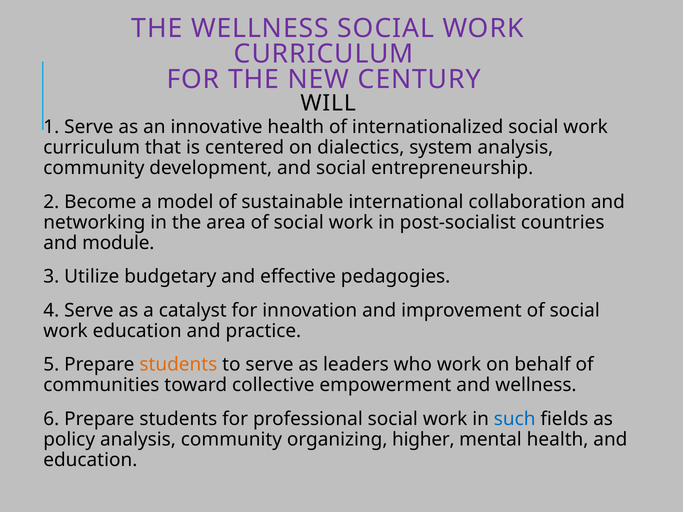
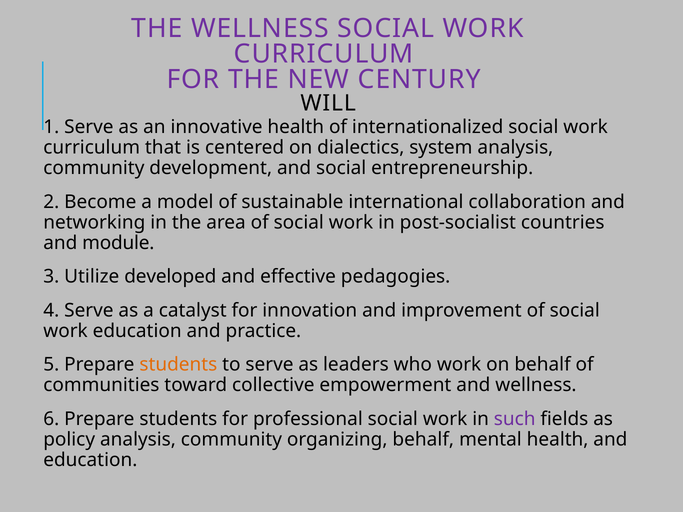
budgetary: budgetary -> developed (170, 277)
such colour: blue -> purple (515, 419)
organizing higher: higher -> behalf (423, 440)
